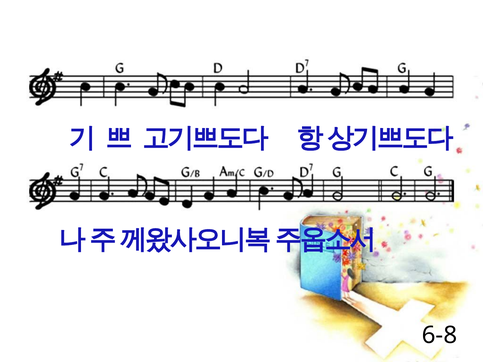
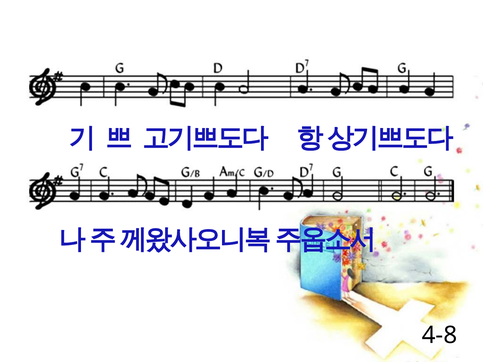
6-8: 6-8 -> 4-8 (440, 336)
